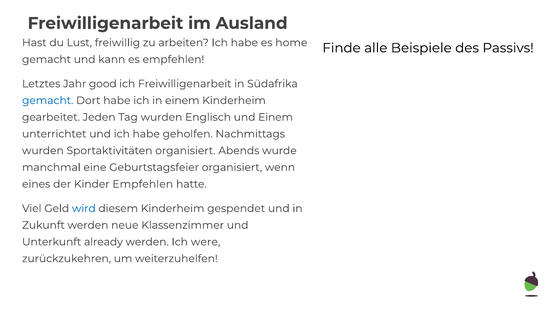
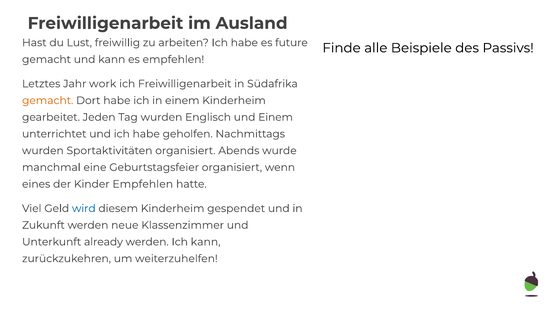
home: home -> future (291, 43)
good: good -> work (103, 84)
gemacht colour: blue -> orange (48, 100)
Ich were: were -> kann (206, 242)
